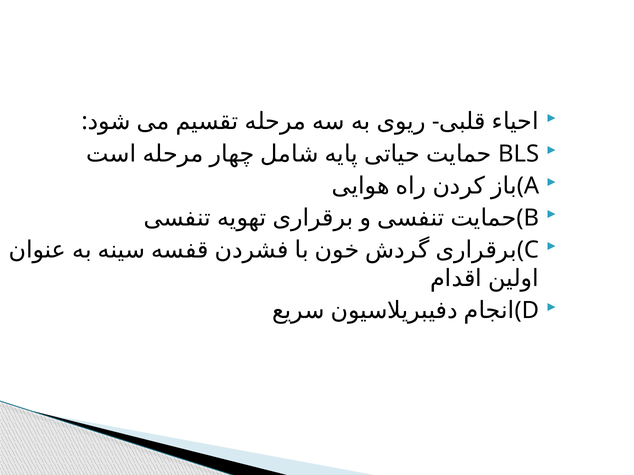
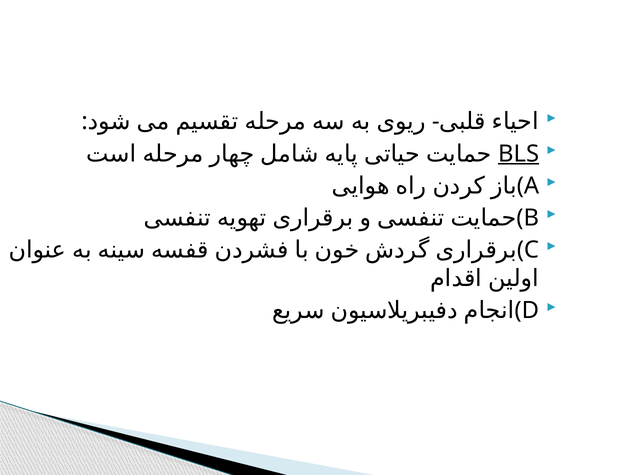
BLS underline: none -> present (519, 154)
